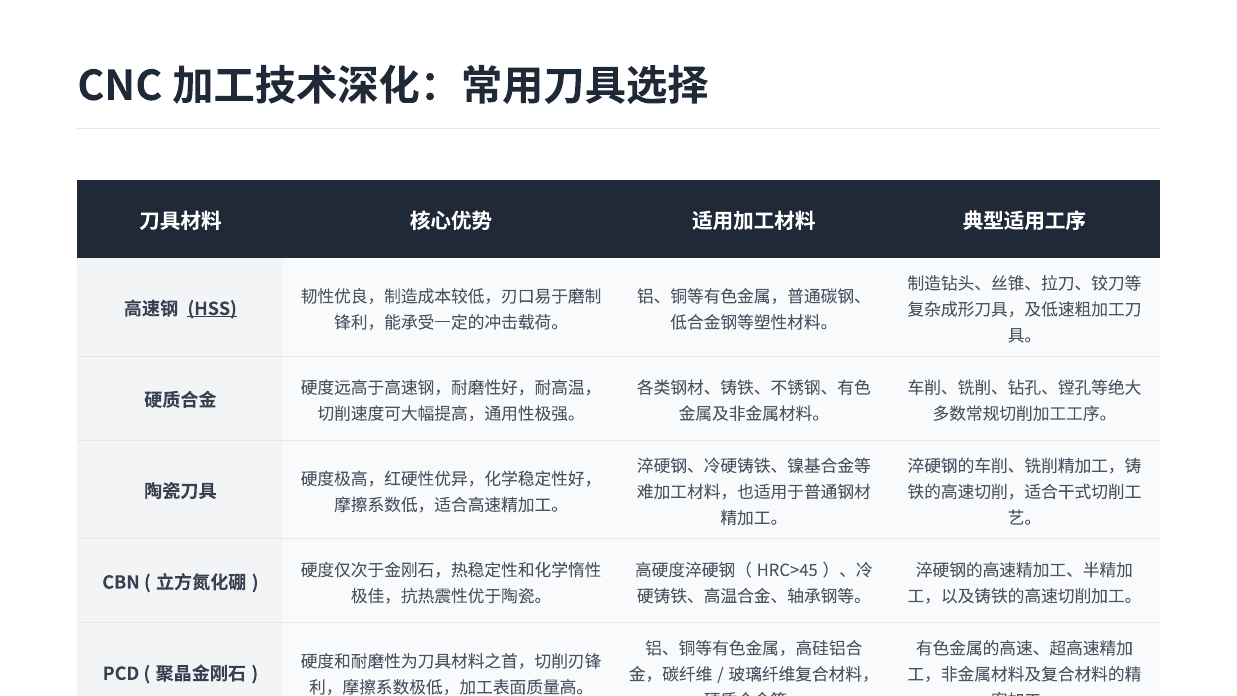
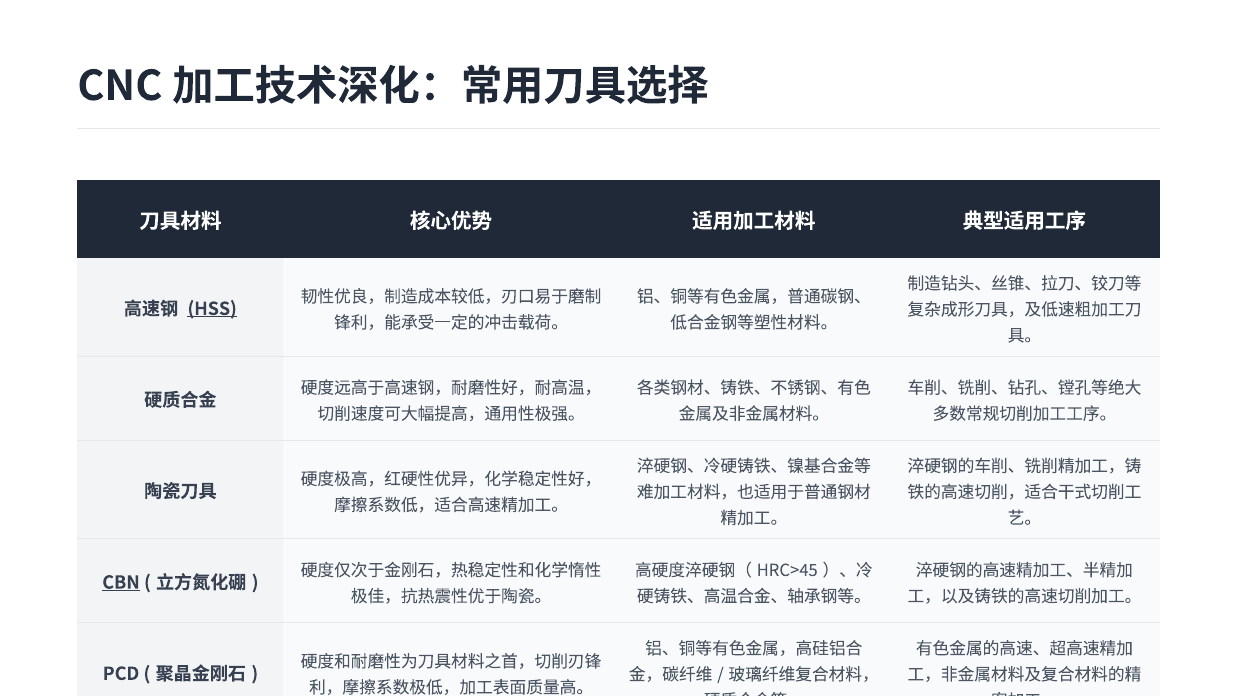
CBN underline: none -> present (121, 583)
